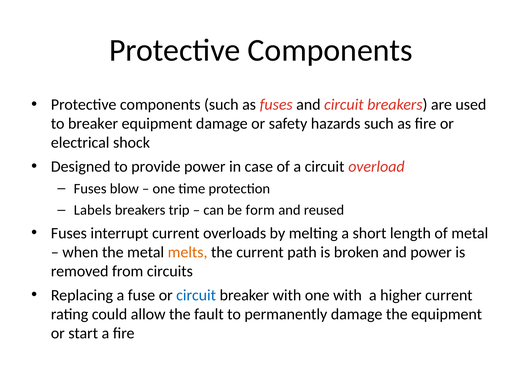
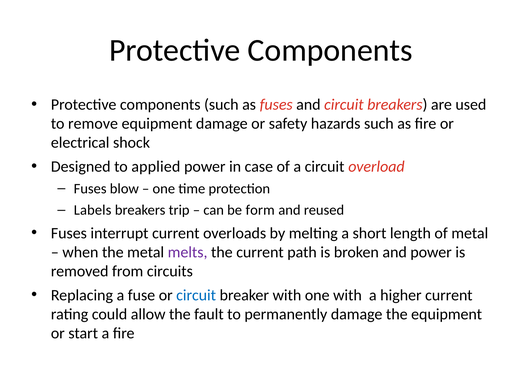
to breaker: breaker -> remove (93, 124)
provide: provide -> applied (156, 167)
melts colour: orange -> purple (188, 253)
